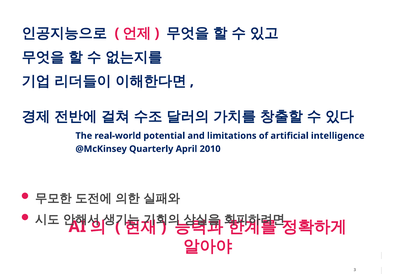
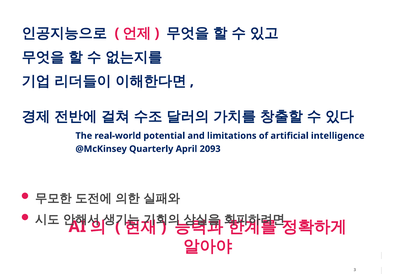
2010: 2010 -> 2093 (210, 149)
